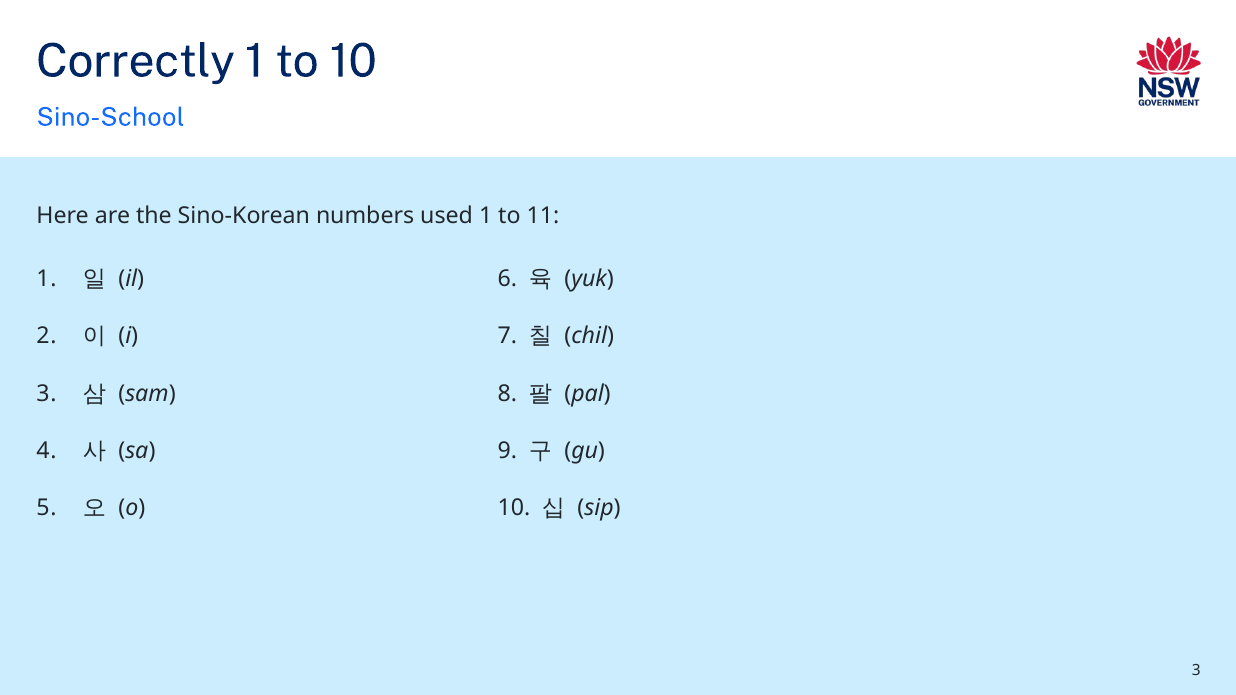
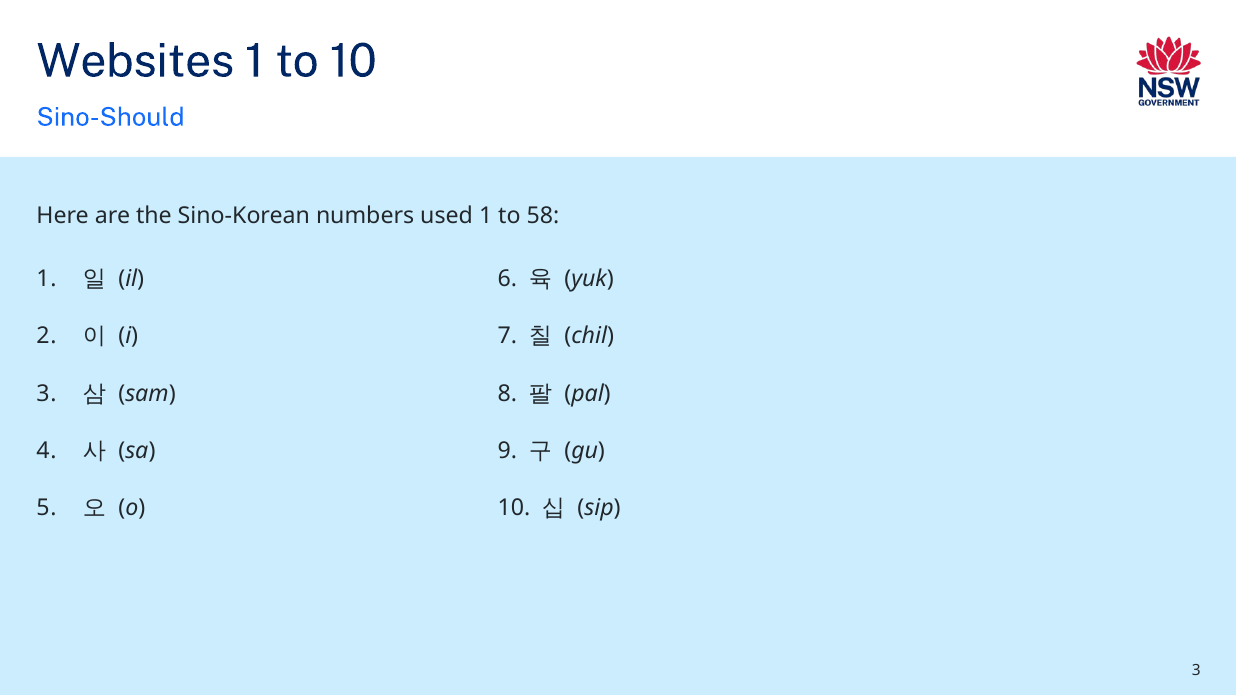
Correctly: Correctly -> Websites (135, 61)
Sino-School: Sino-School -> Sino-Should (111, 117)
11: 11 -> 58 (543, 216)
